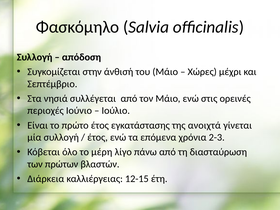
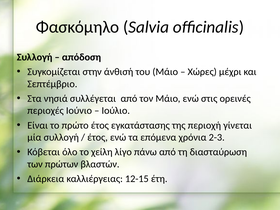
ανοιχτά: ανοιχτά -> περιοχή (204, 125)
μέρη: μέρη -> χείλη (102, 152)
